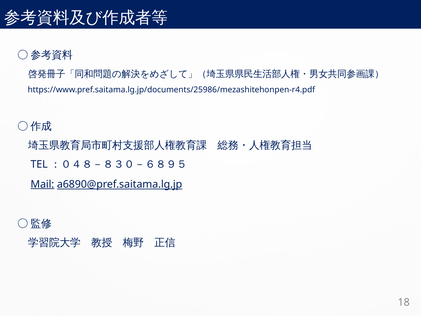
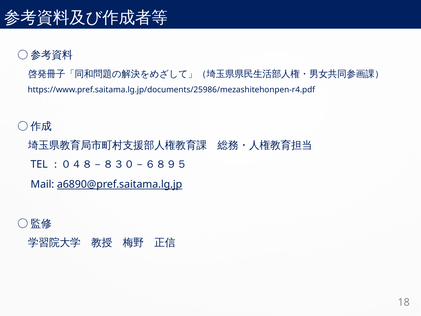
Mail underline: present -> none (42, 184)
